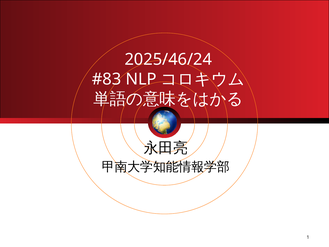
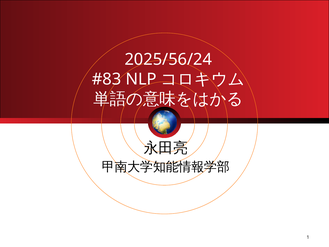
2025/46/24: 2025/46/24 -> 2025/56/24 (168, 59)
